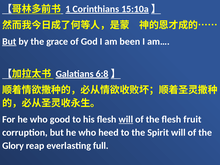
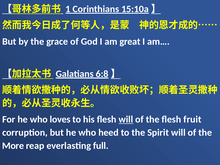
But underline: present -> none (9, 41)
been: been -> great (130, 41)
good: good -> loves (60, 119)
Glory: Glory -> More (13, 146)
